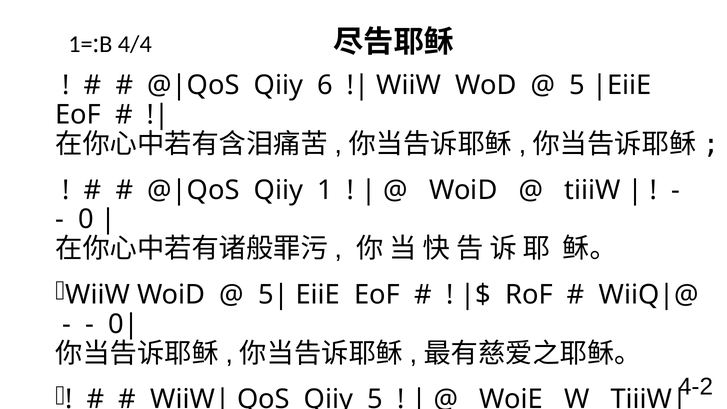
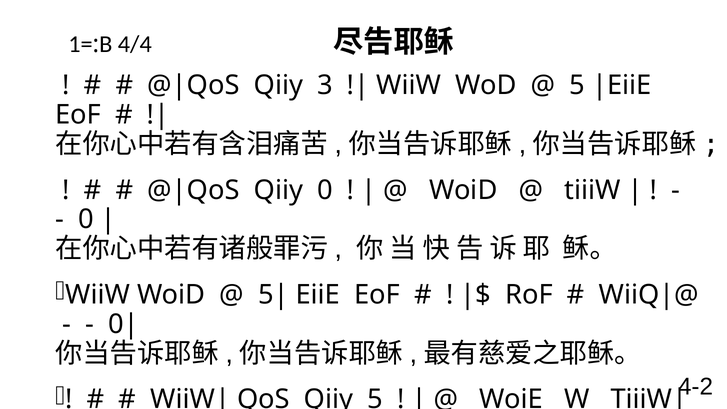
6: 6 -> 3 (325, 85)
Qiiy 1: 1 -> 0 (325, 190)
